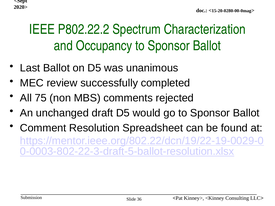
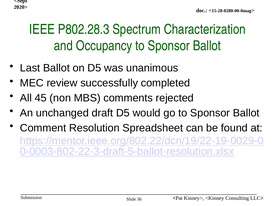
P802.22.2: P802.22.2 -> P802.28.3 (84, 29)
75: 75 -> 45 (41, 98)
